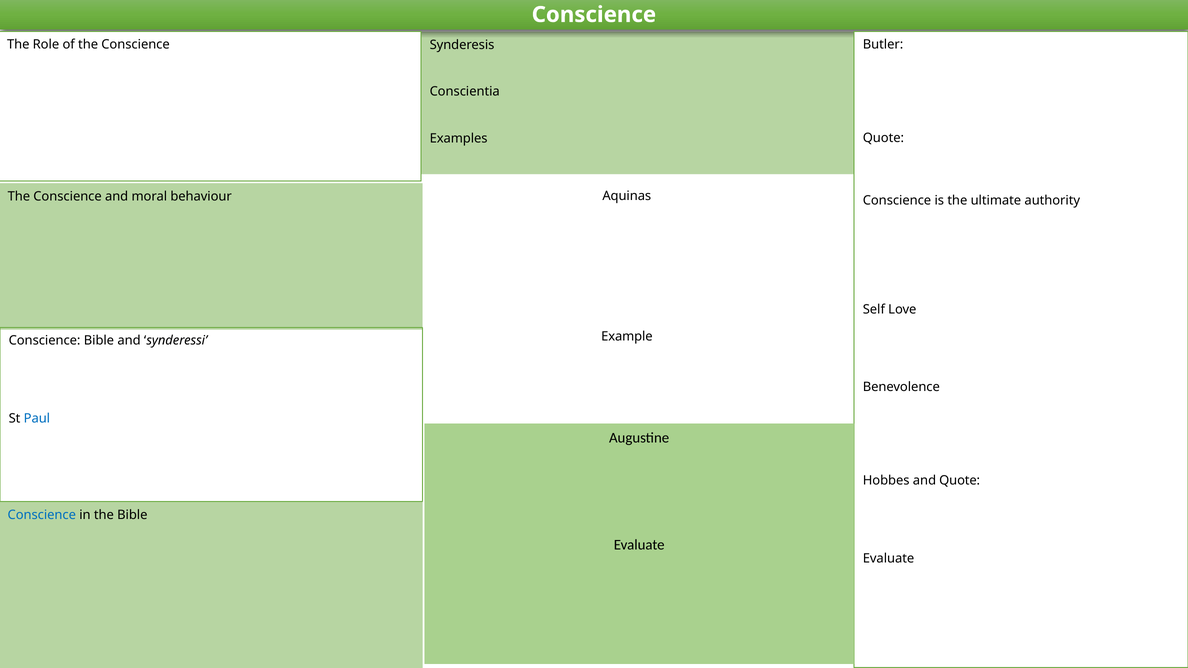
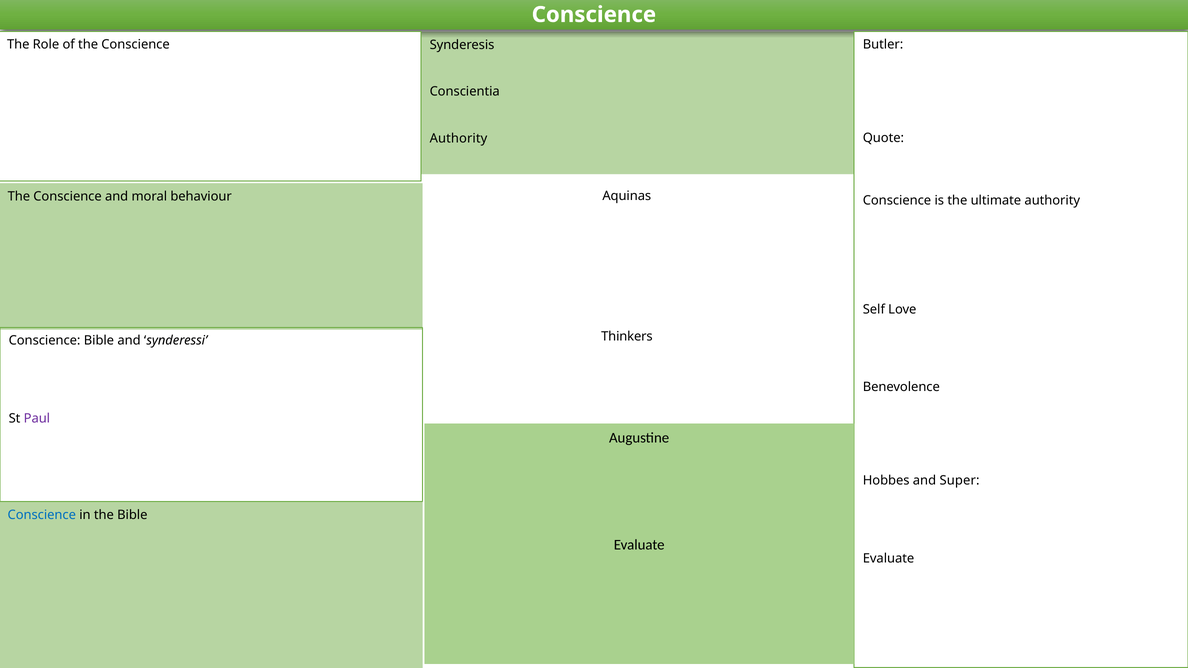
Examples: Examples -> Authority (458, 138)
Example: Example -> Thinkers (627, 336)
Paul colour: blue -> purple (37, 419)
and Quote: Quote -> Super (960, 481)
